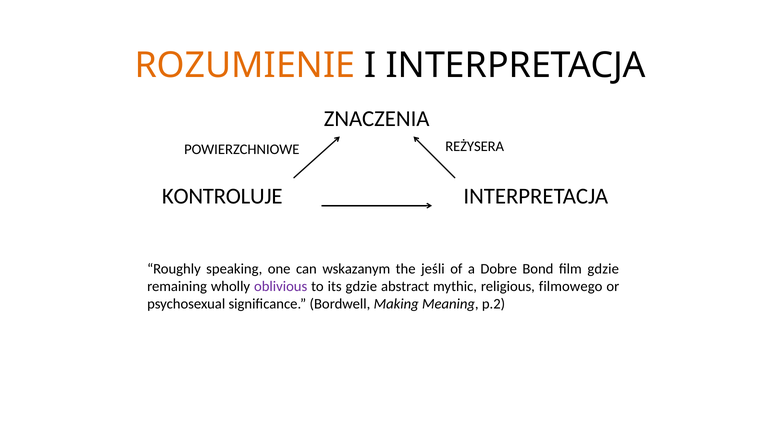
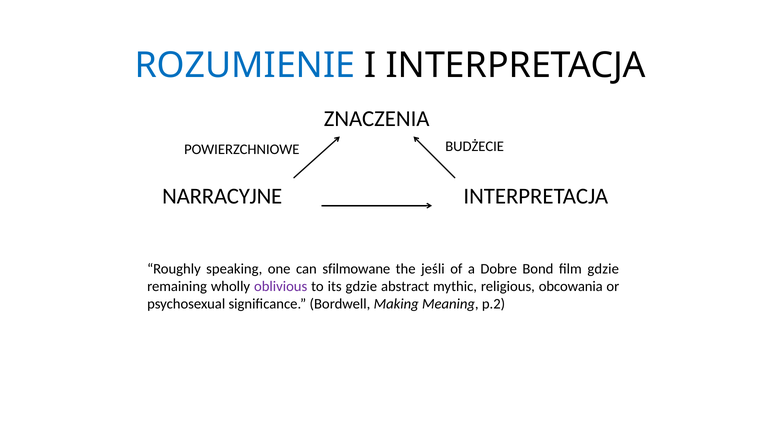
ROZUMIENIE colour: orange -> blue (245, 66)
REŻYSERA: REŻYSERA -> BUDŻECIE (475, 147)
KONTROLUJE: KONTROLUJE -> NARRACYJNE (222, 196)
wskazanym: wskazanym -> sfilmowane (356, 269)
filmowego: filmowego -> obcowania (571, 287)
